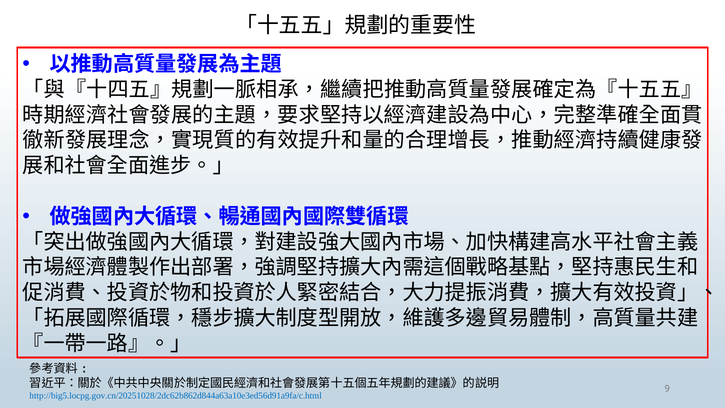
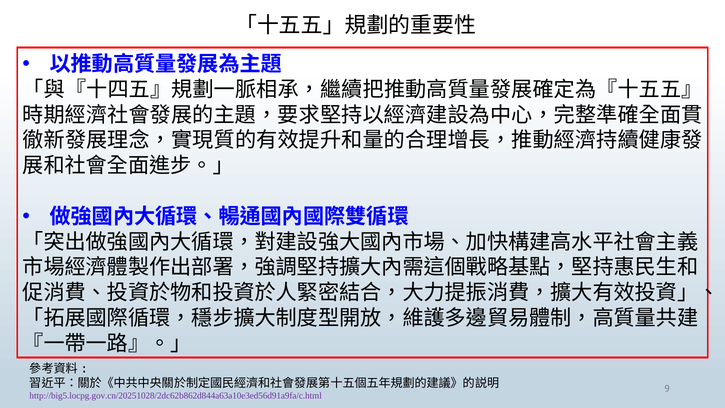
http://big5.locpg.gov.cn/20251028/2dc62b862d844a63a10e3ed56d91a9fa/c.html colour: blue -> purple (176, 395)
